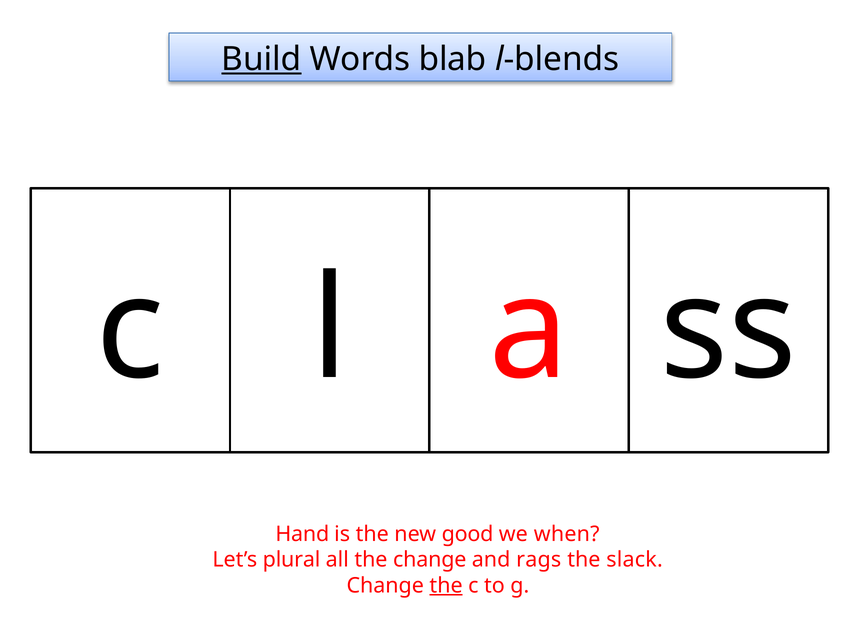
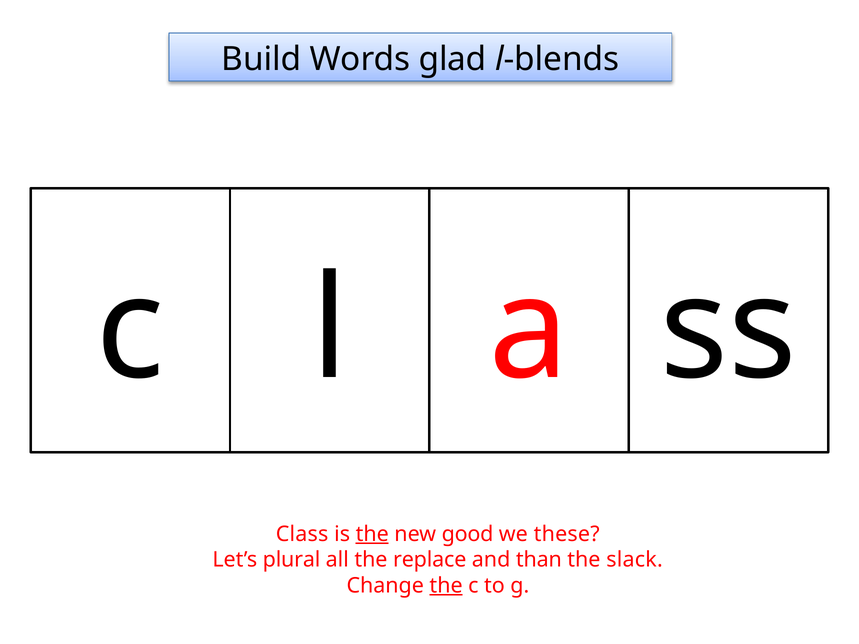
Build underline: present -> none (261, 59)
blab: blab -> glad (453, 59)
Hand: Hand -> Class (302, 534)
the underline: none -> present (372, 534)
when: when -> these (567, 534)
the change: change -> replace (430, 560)
rags: rags -> than (539, 560)
